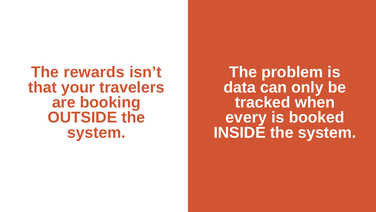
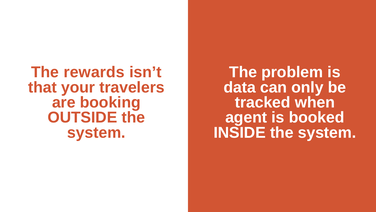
every: every -> agent (246, 117)
